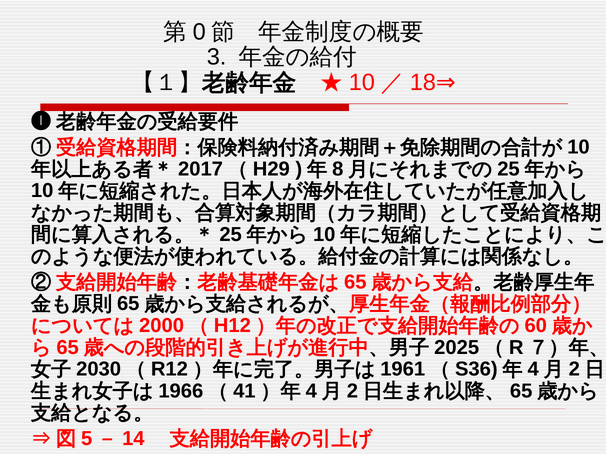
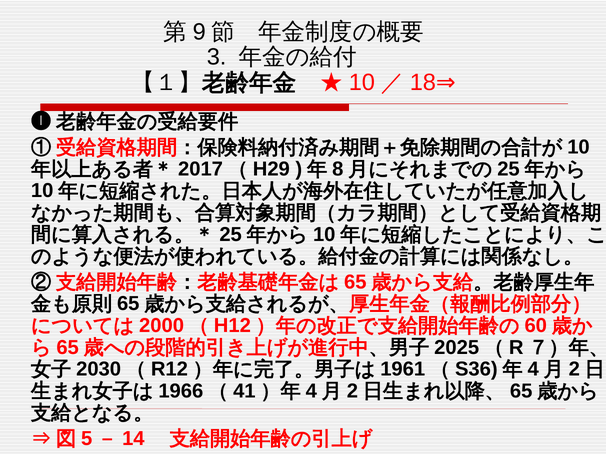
0: 0 -> 9 (199, 32)
